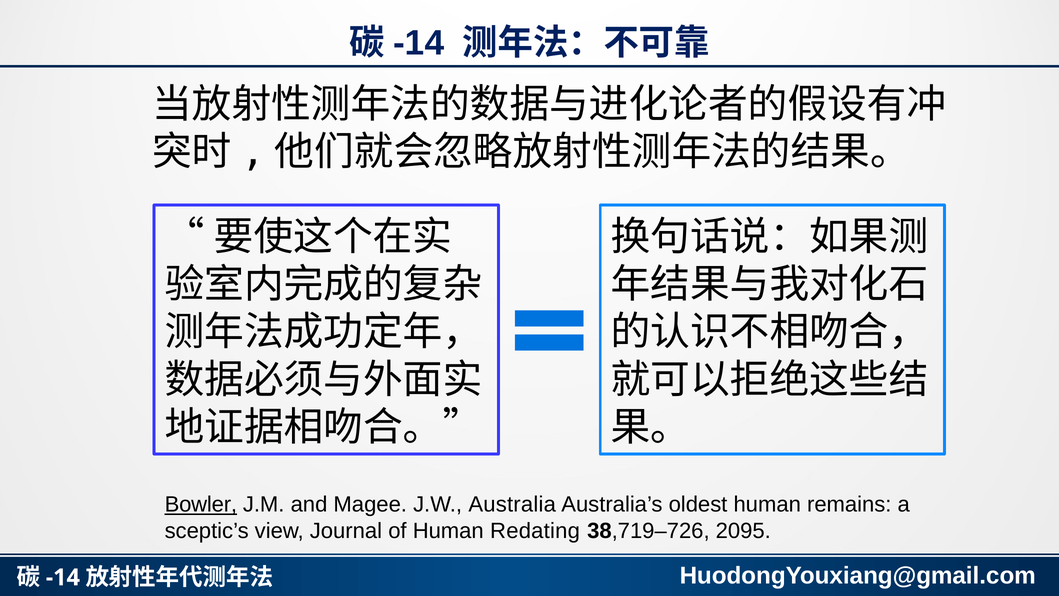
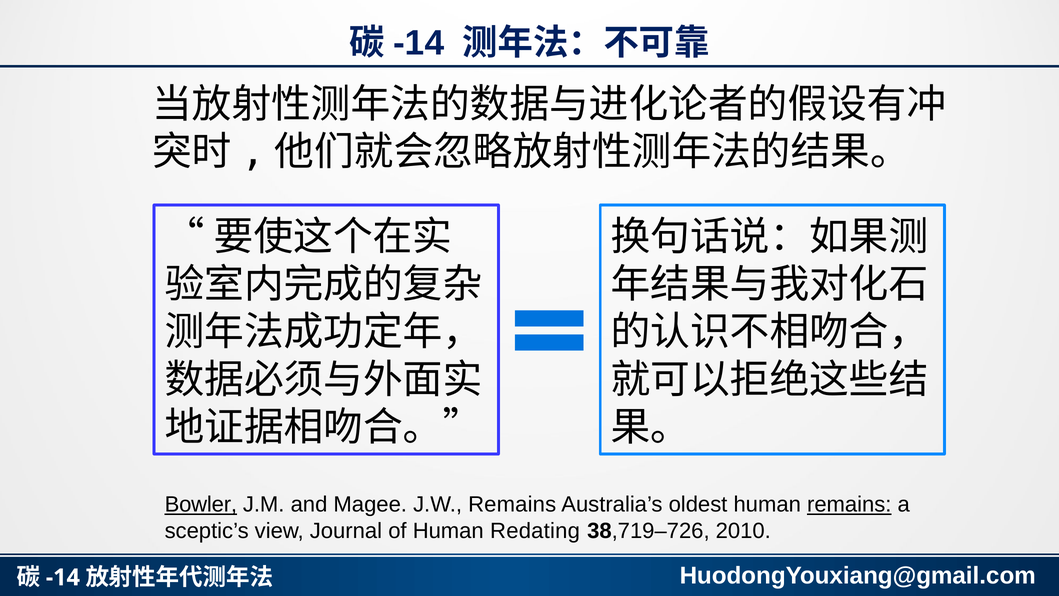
J.W Australia: Australia -> Remains (512, 504)
remains underline: none -> present (849, 504)
2095: 2095 -> 2010 (743, 531)
